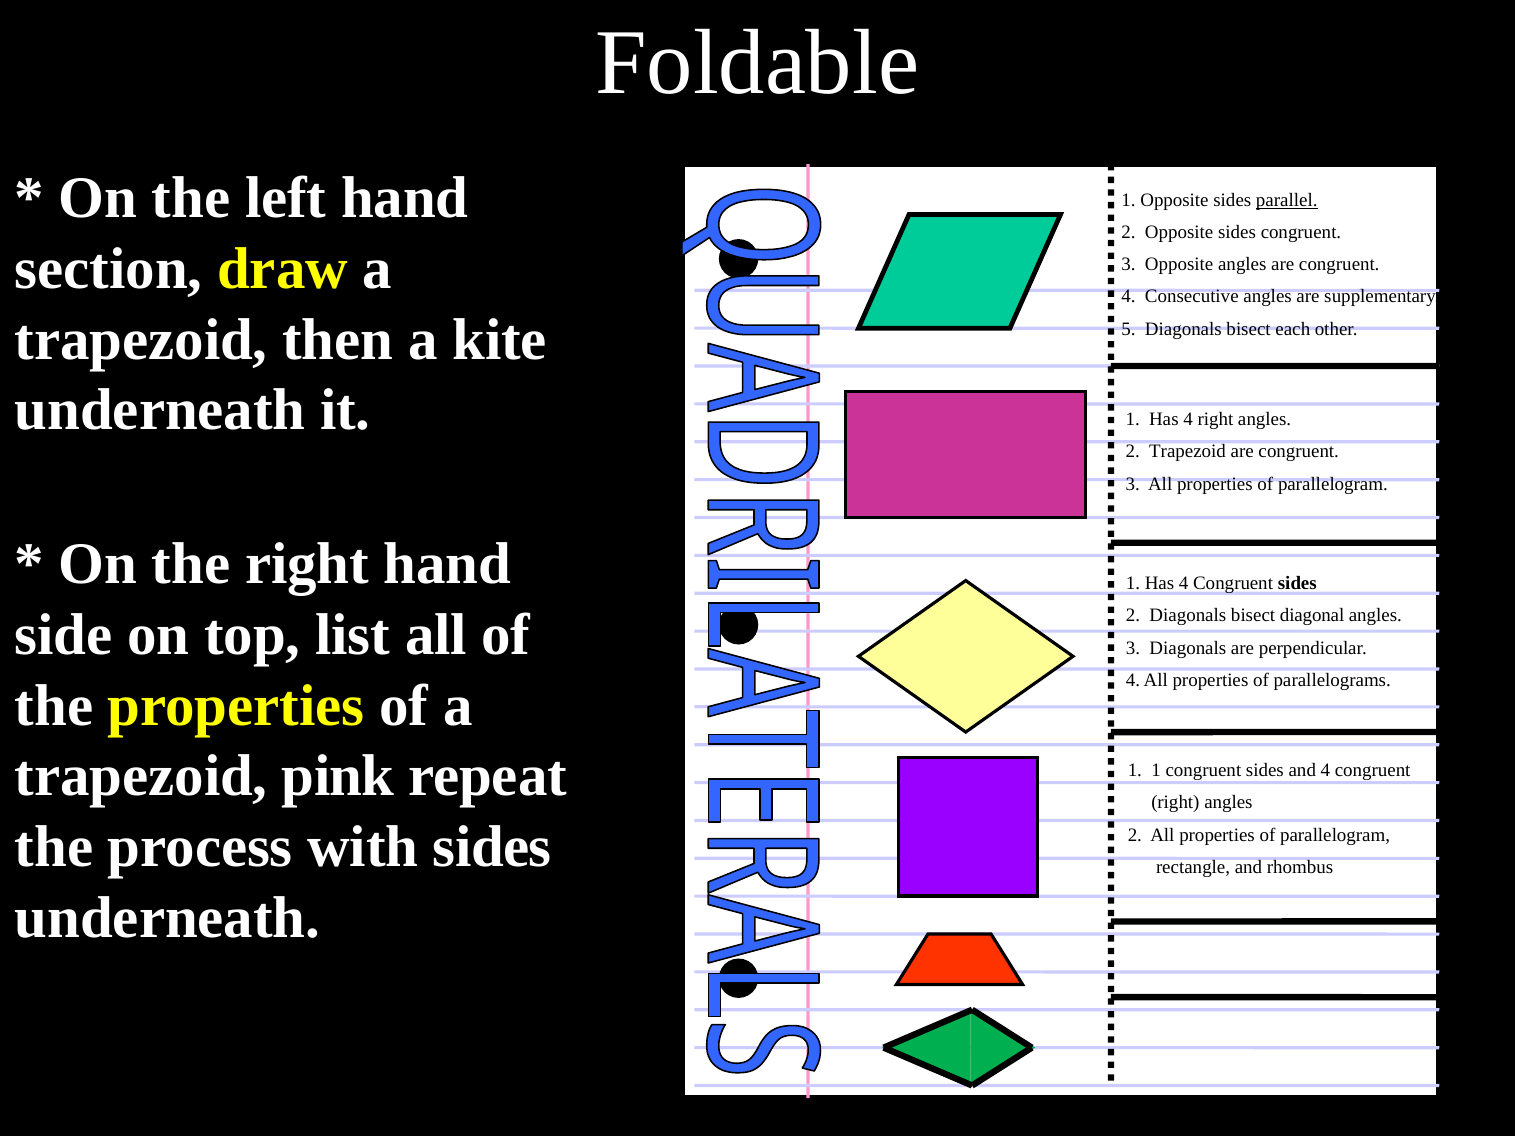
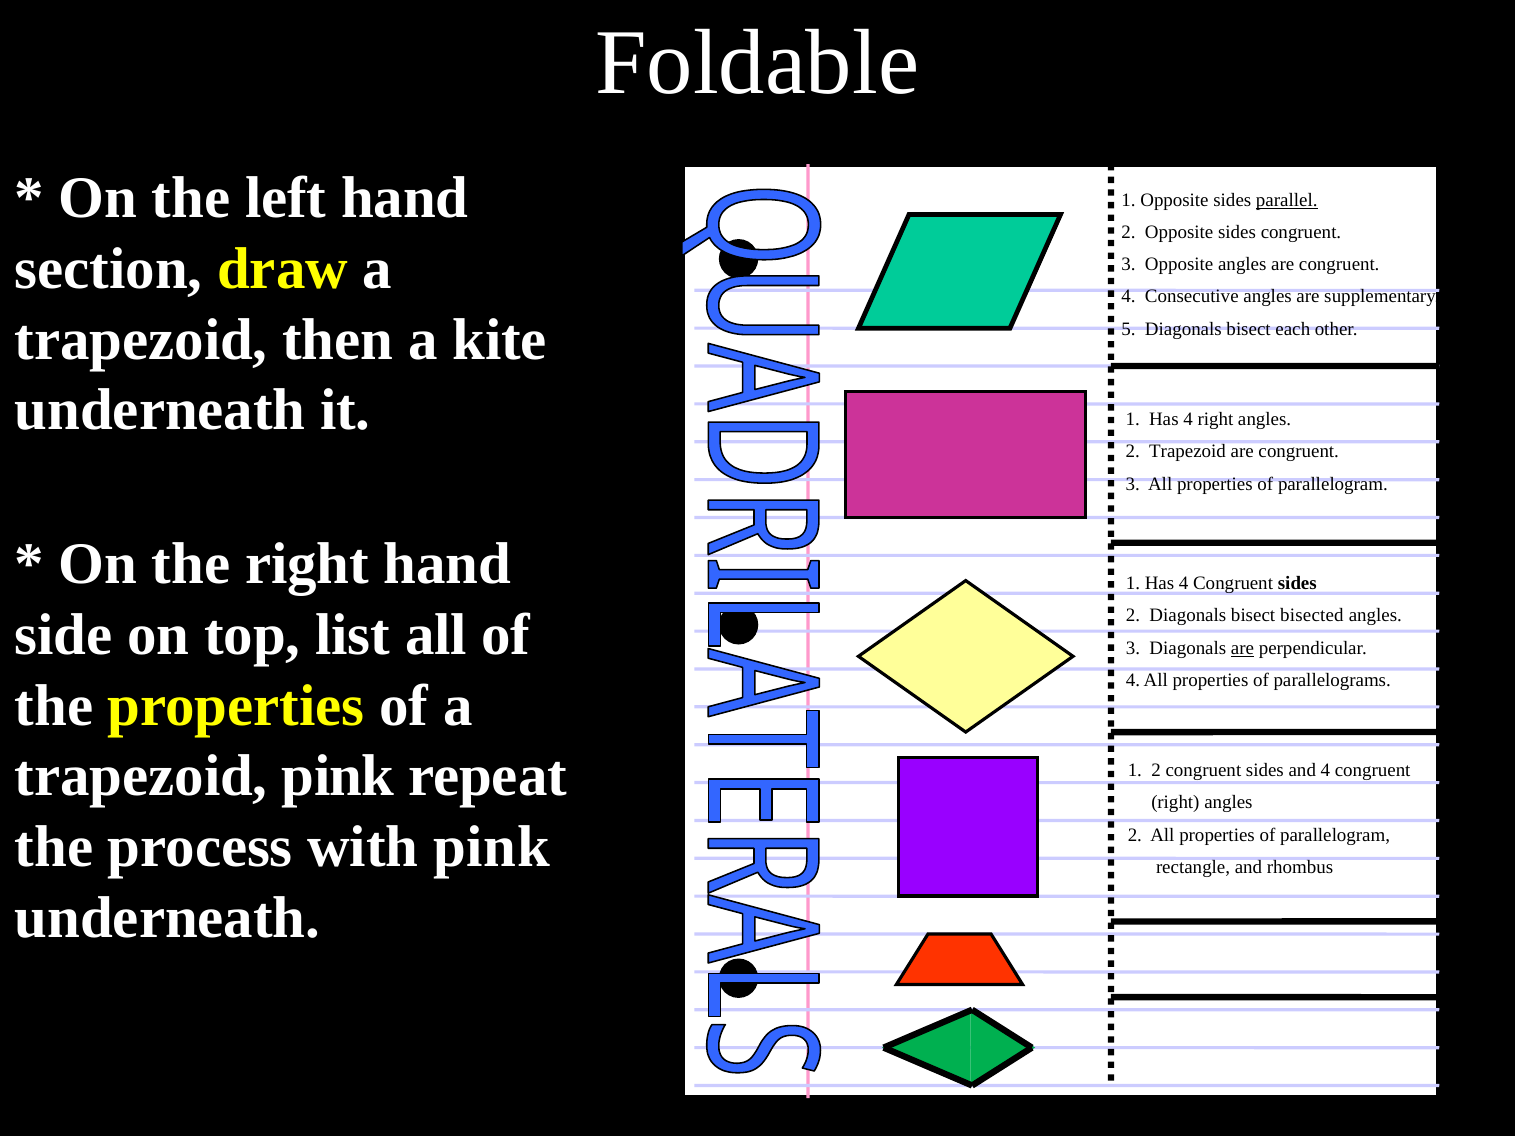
diagonal: diagonal -> bisected (1312, 616)
are underline: none -> present (1242, 648)
1 1: 1 -> 2 (1156, 771)
with sides: sides -> pink (492, 847)
